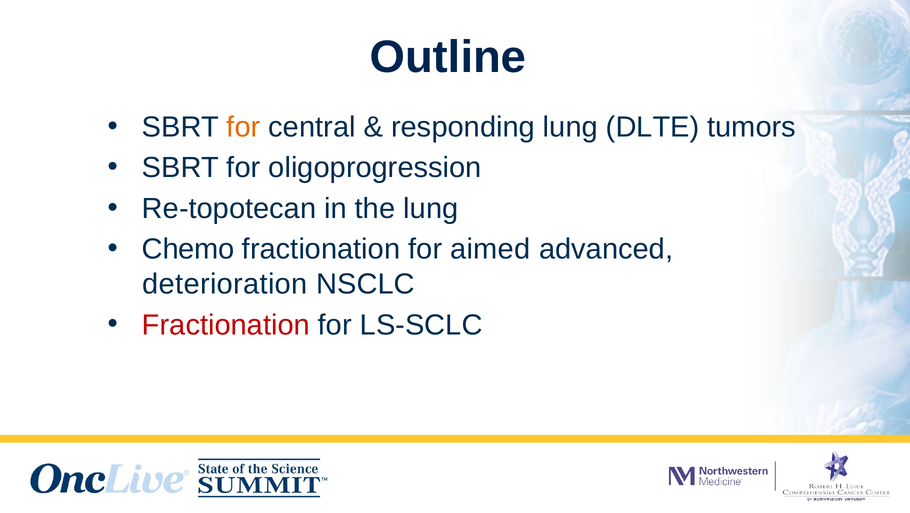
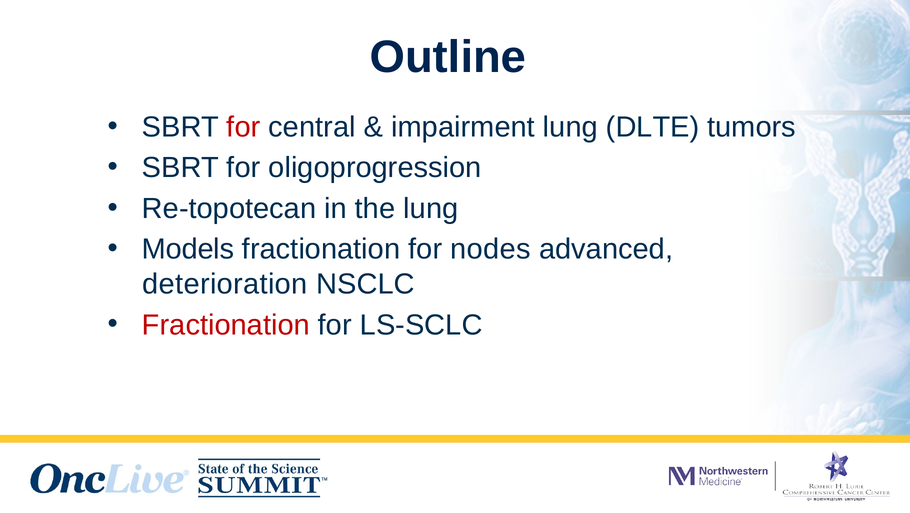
for colour: orange -> red (243, 127)
responding: responding -> impairment (463, 127)
Chemo: Chemo -> Models (188, 249)
aimed: aimed -> nodes (490, 249)
